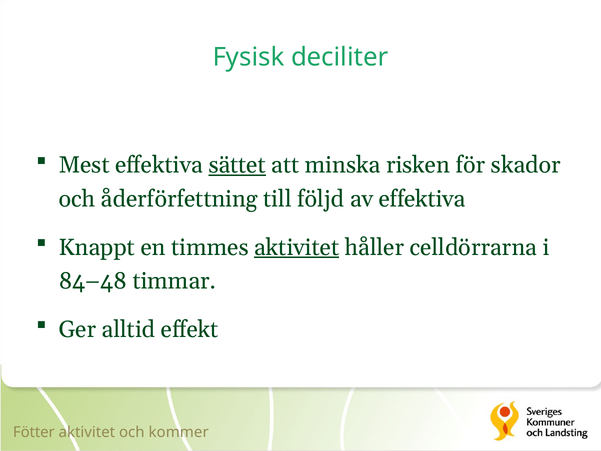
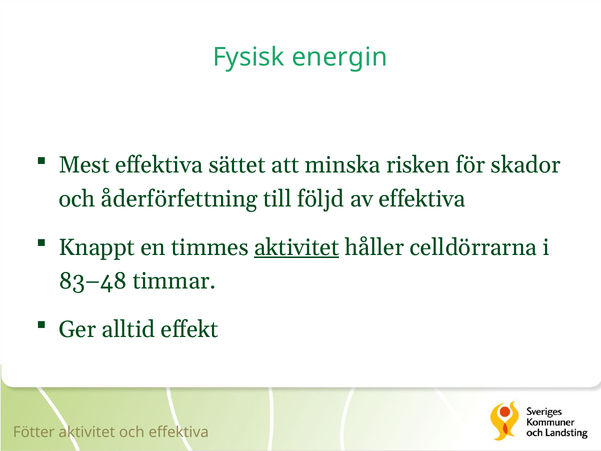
deciliter: deciliter -> energin (340, 57)
sättet underline: present -> none (237, 165)
84–48: 84–48 -> 83–48 (93, 281)
och kommer: kommer -> effektiva (179, 432)
